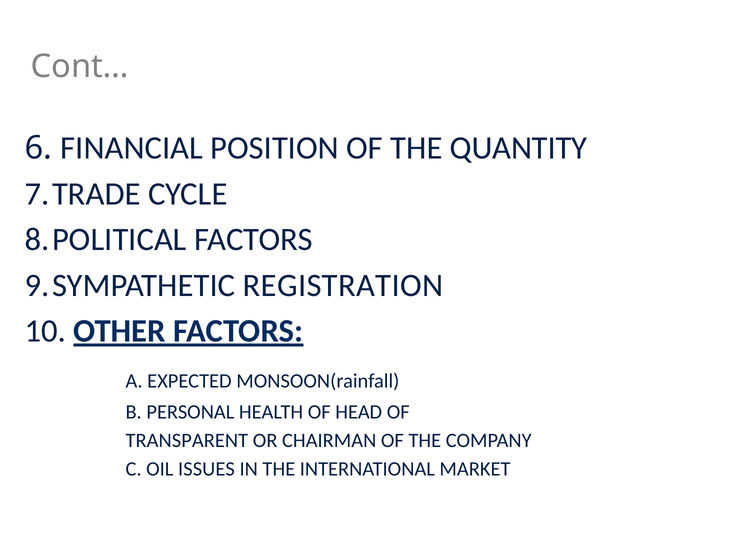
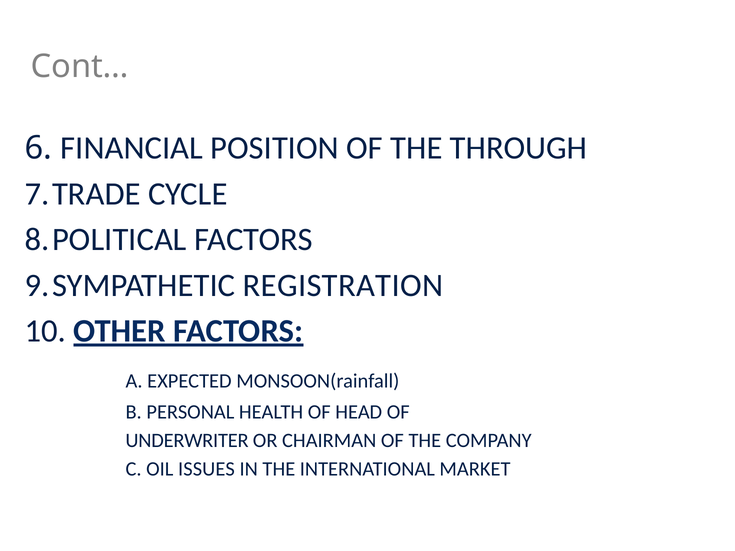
QUANTITY: QUANTITY -> THROUGH (519, 148)
TRANSPARENT: TRANSPARENT -> UNDERWRITER (187, 441)
